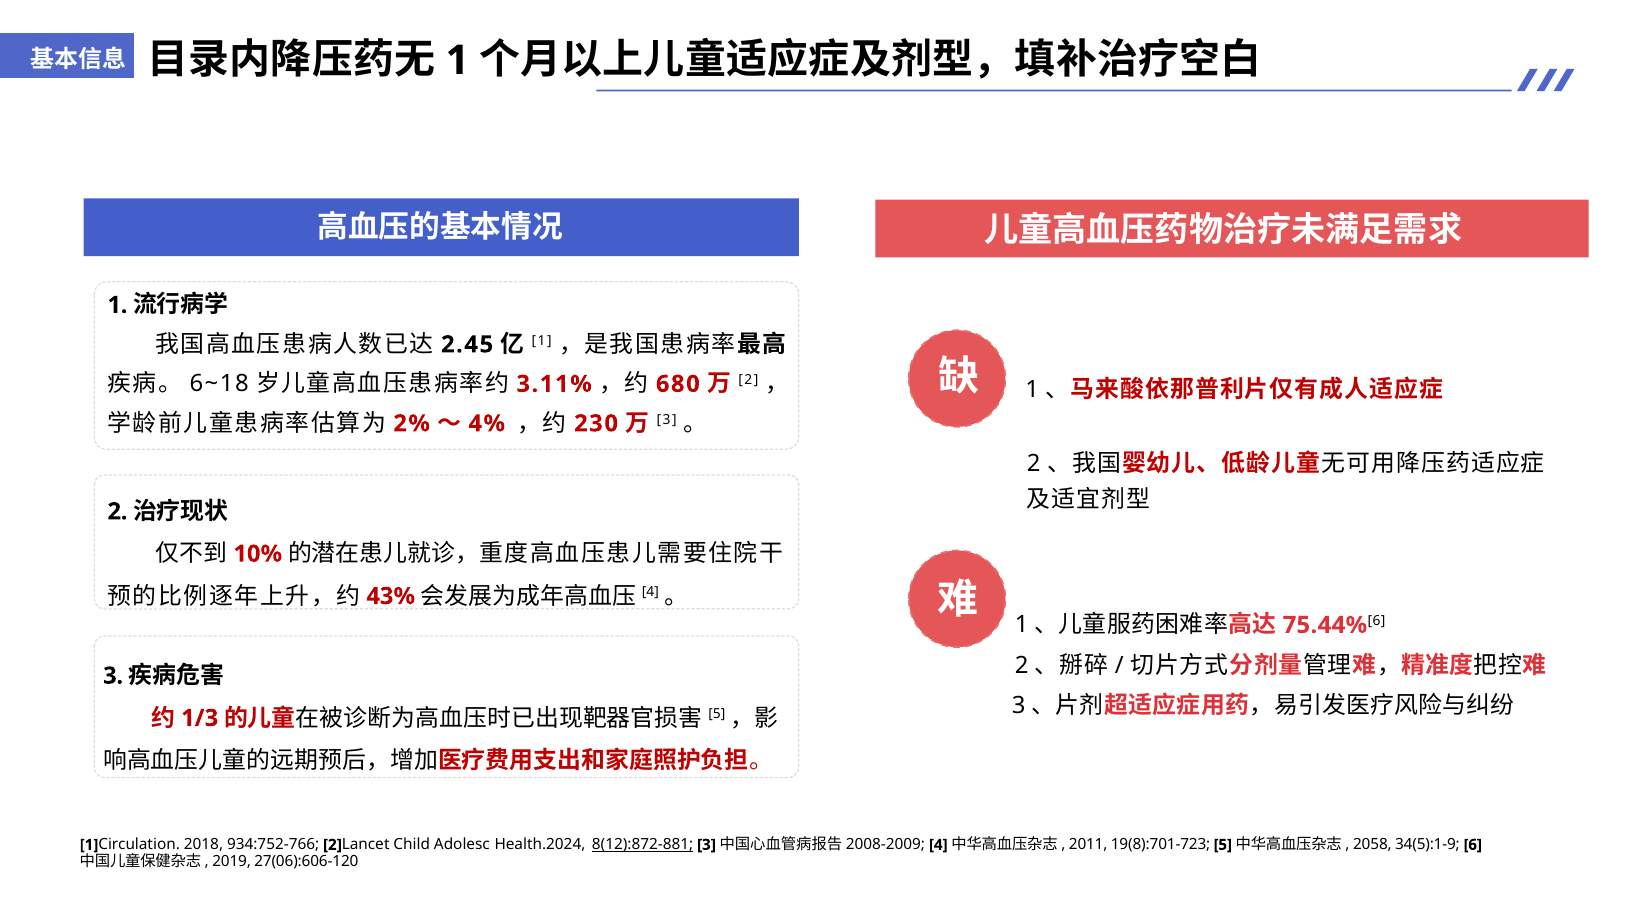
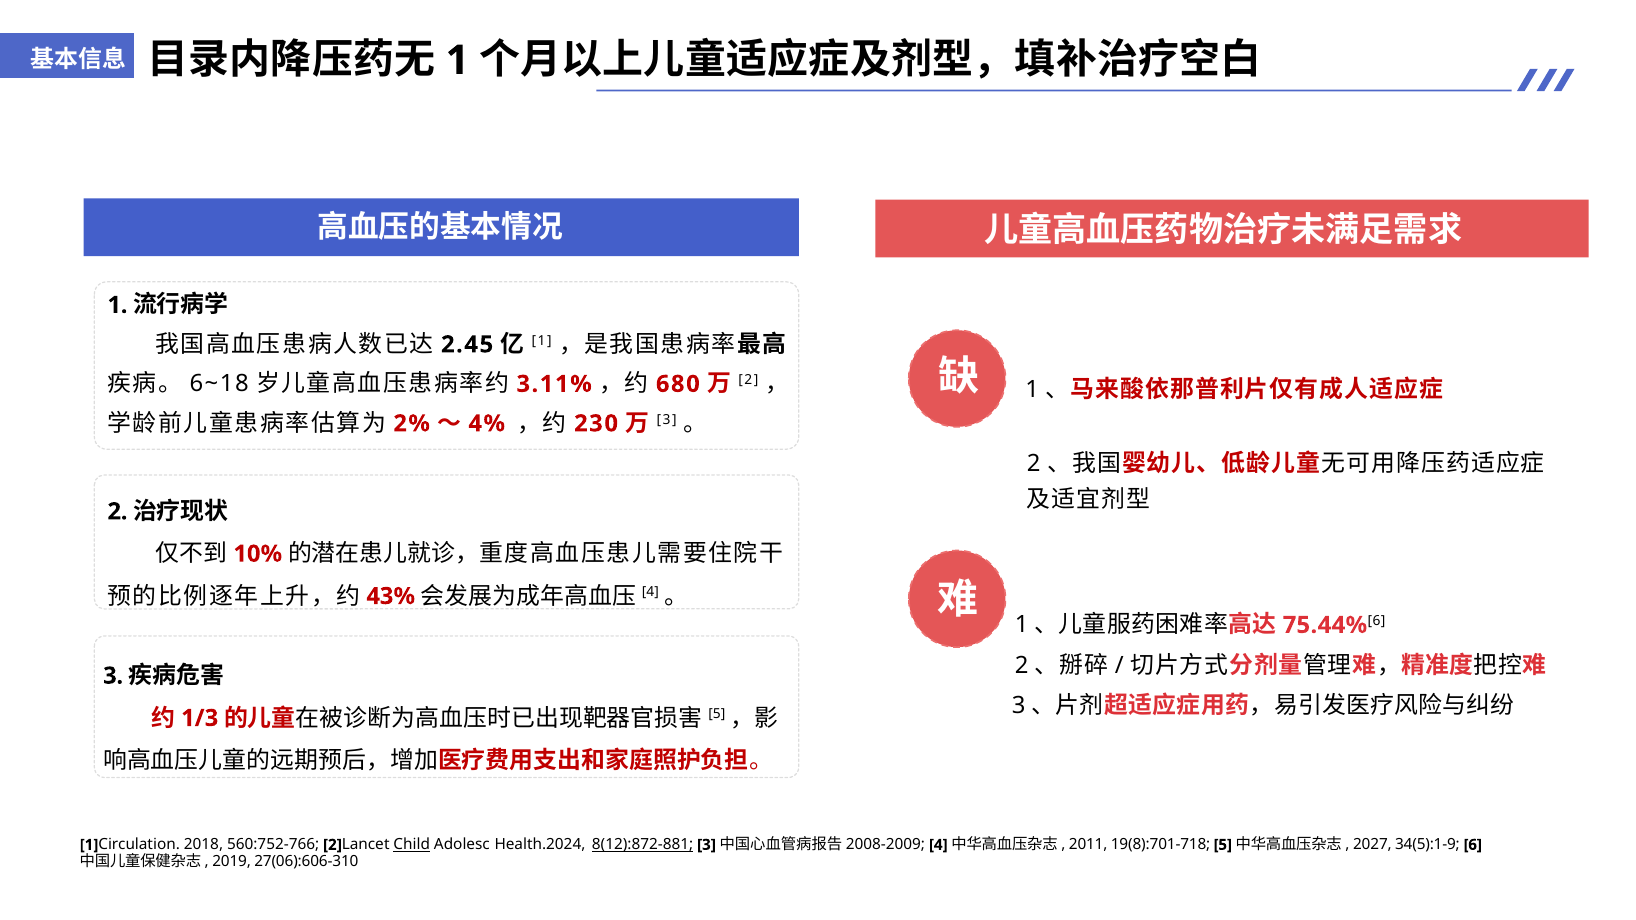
934:752-766: 934:752-766 -> 560:752-766 (273, 845)
Child underline: none -> present (412, 845)
19(8):701-723: 19(8):701-723 -> 19(8):701-718 (1161, 845)
2058: 2058 -> 2027 (1372, 845)
27(06):606-120: 27(06):606-120 -> 27(06):606-310 (306, 861)
